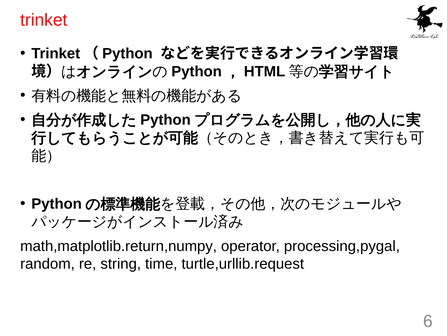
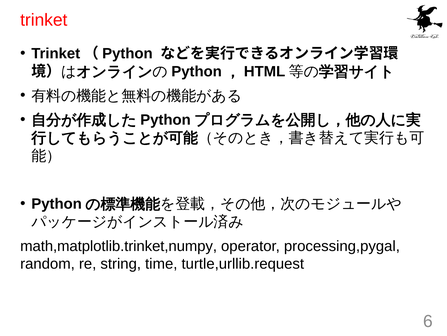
math,matplotlib.return,numpy: math,matplotlib.return,numpy -> math,matplotlib.trinket,numpy (119, 246)
